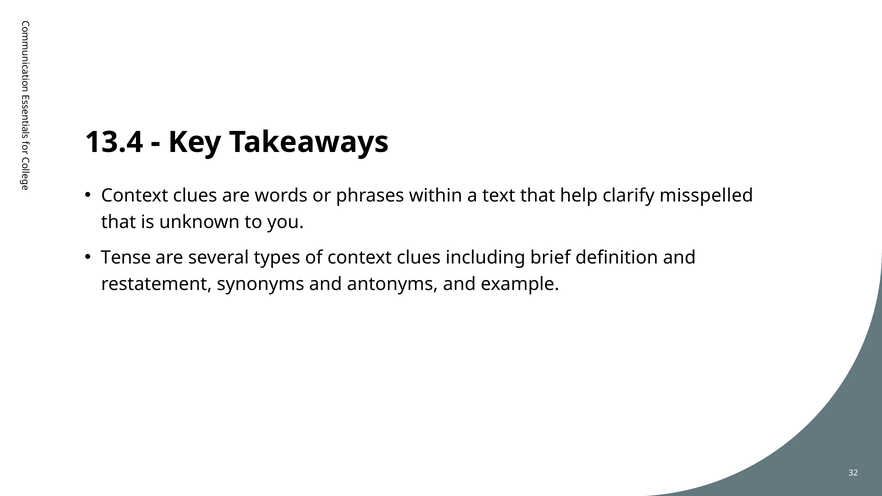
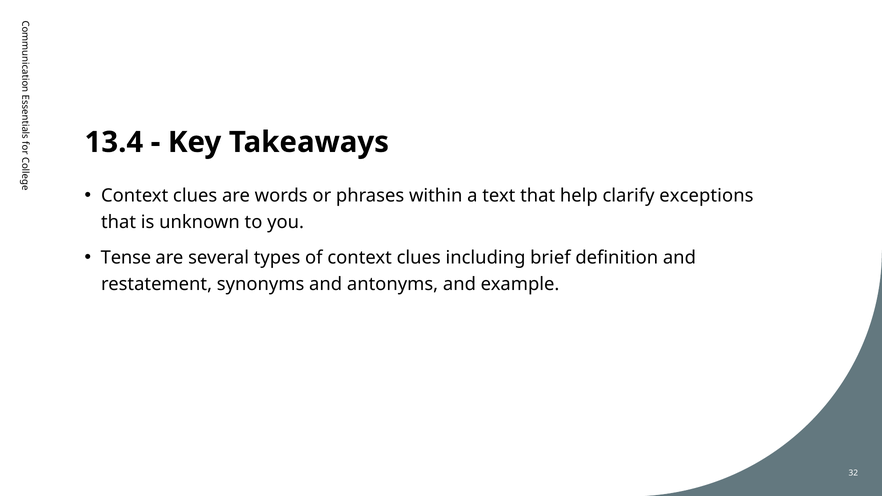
misspelled: misspelled -> exceptions (706, 196)
